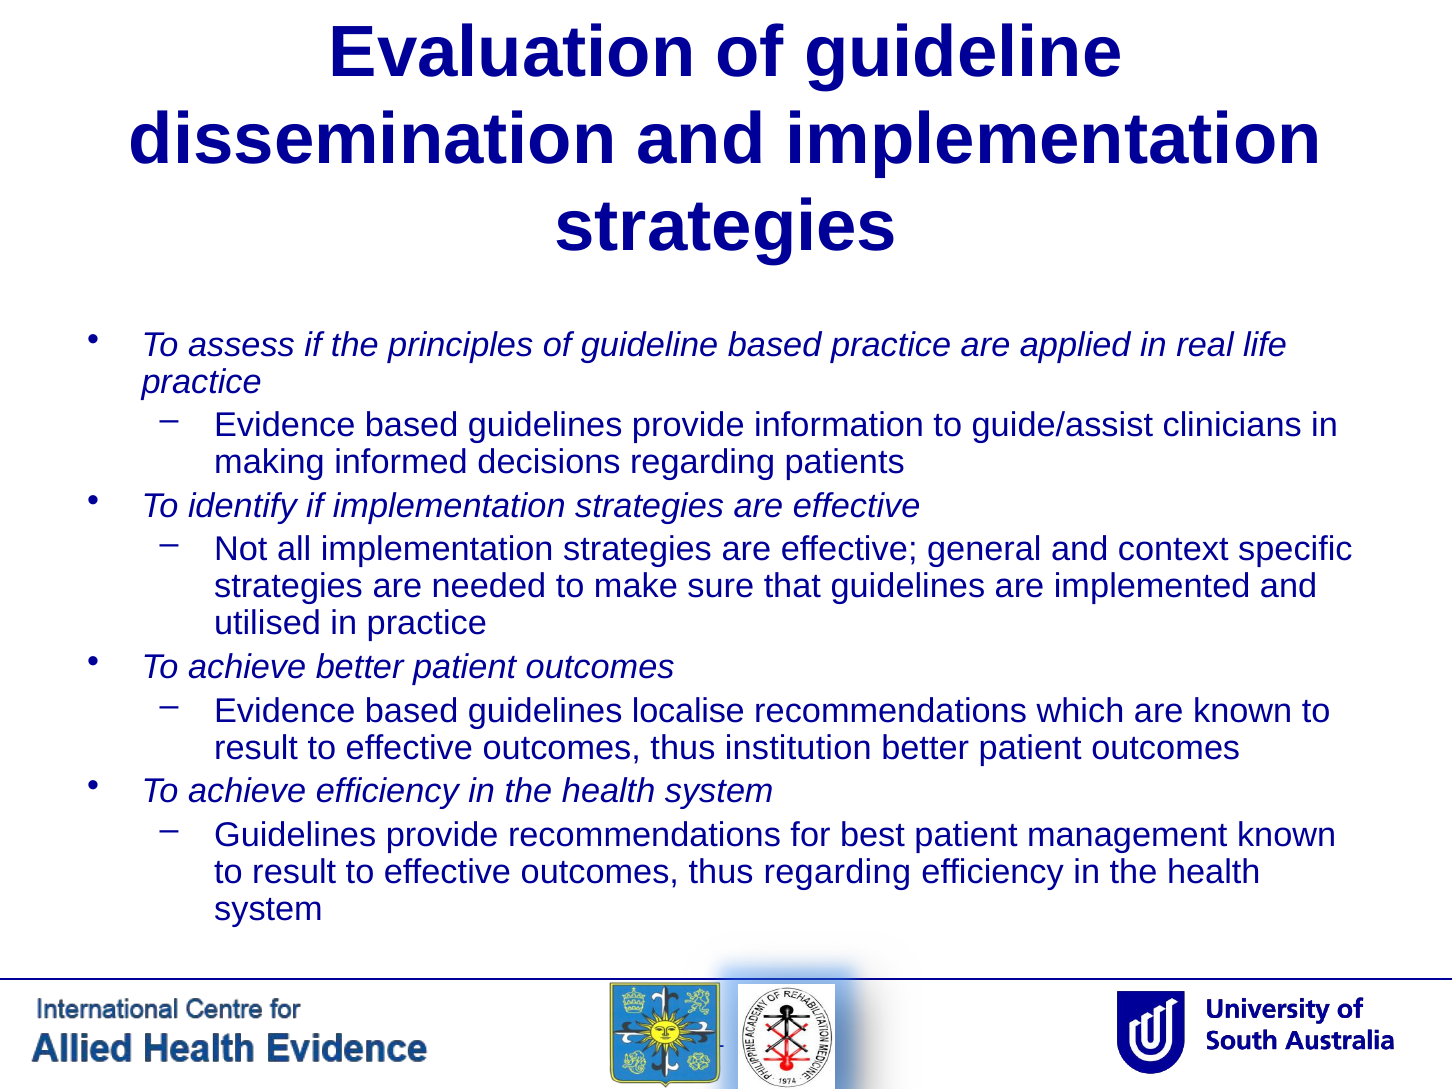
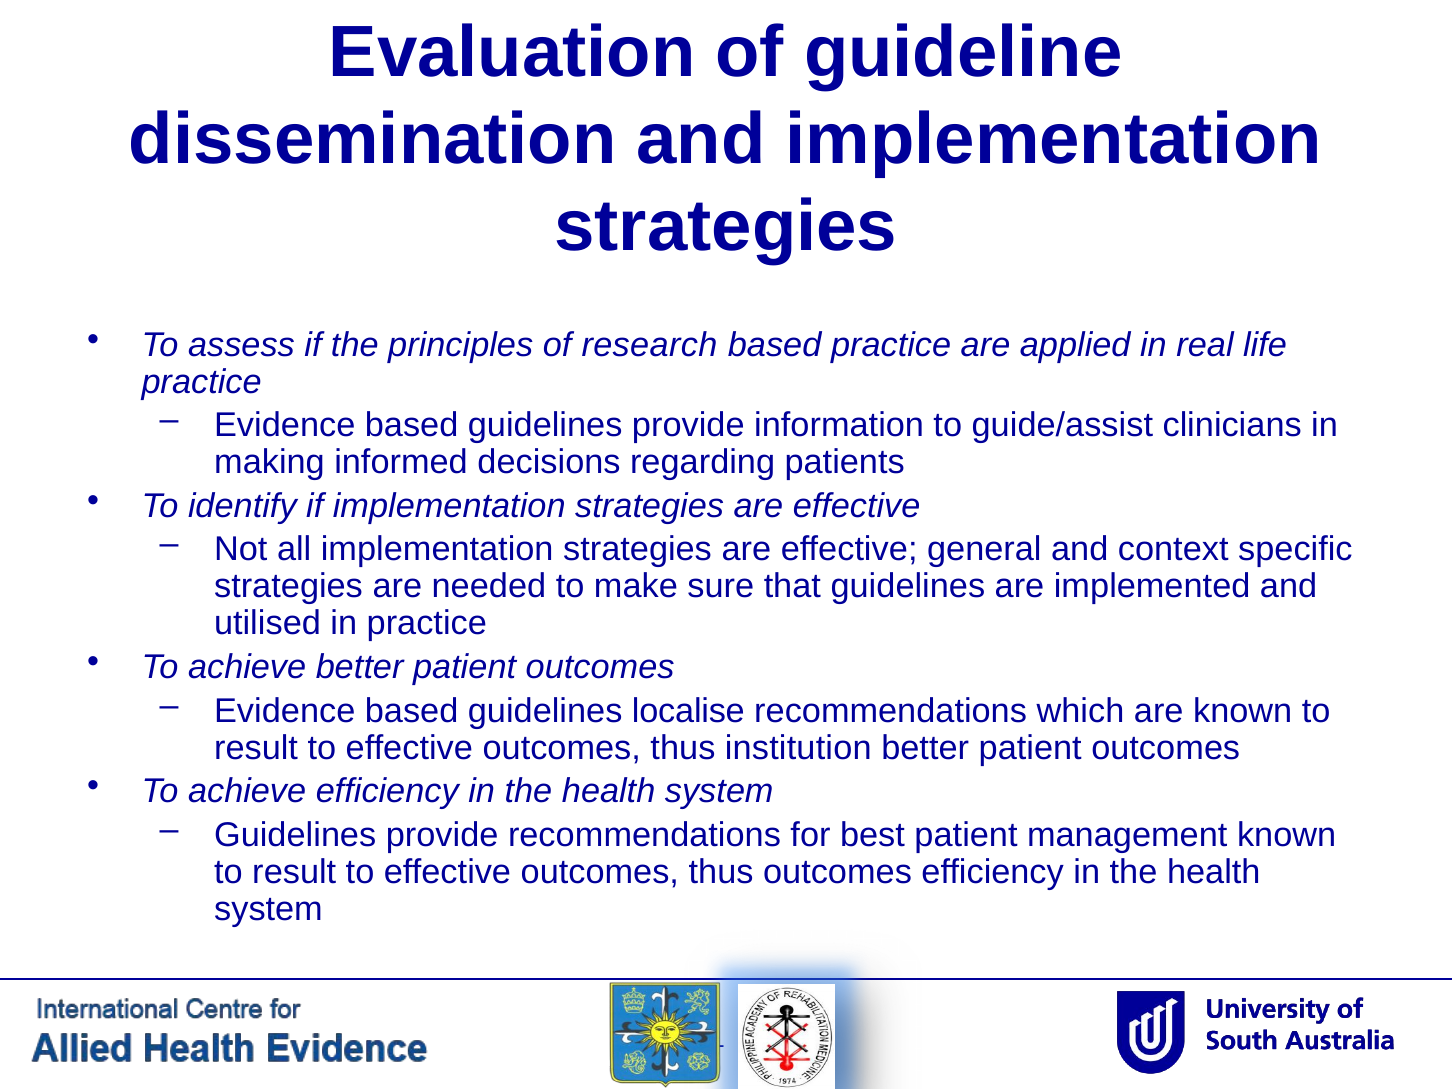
principles of guideline: guideline -> research (649, 345)
thus regarding: regarding -> outcomes (837, 872)
